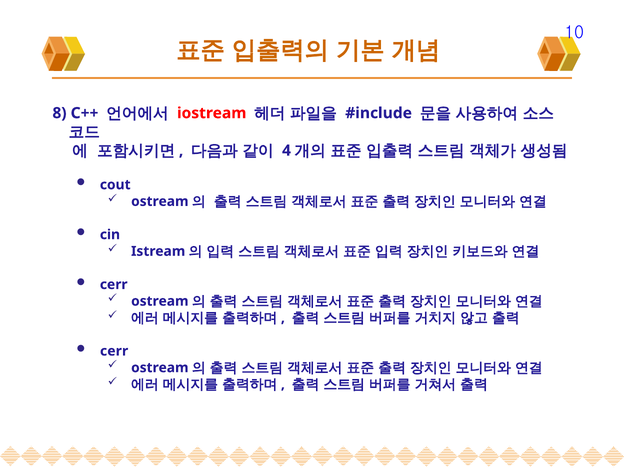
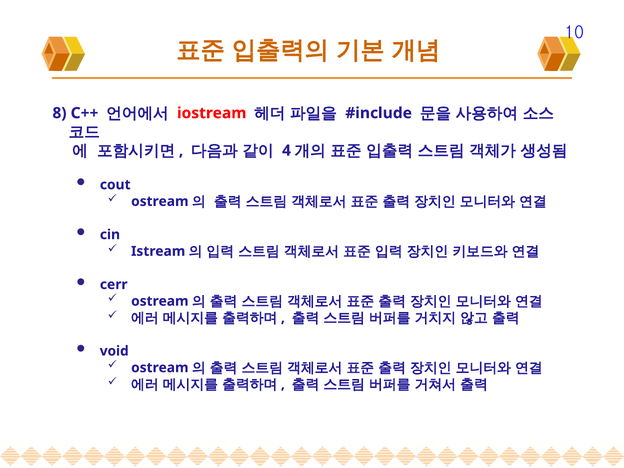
cerr: cerr -> void (114, 351)
